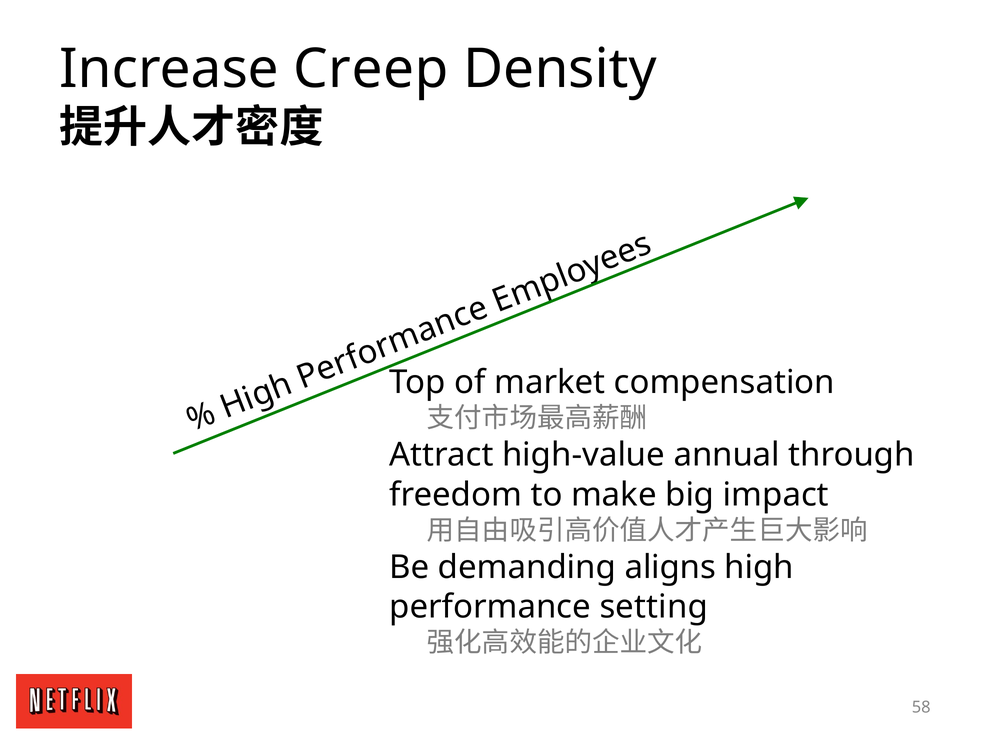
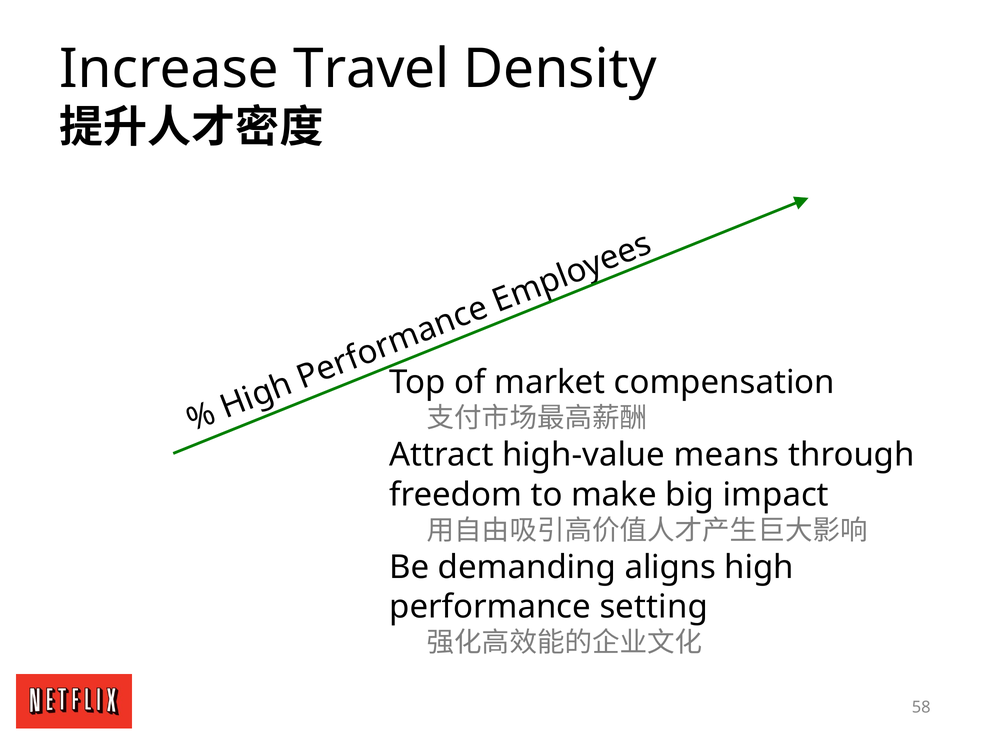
Creep: Creep -> Travel (371, 69)
annual: annual -> means (727, 455)
